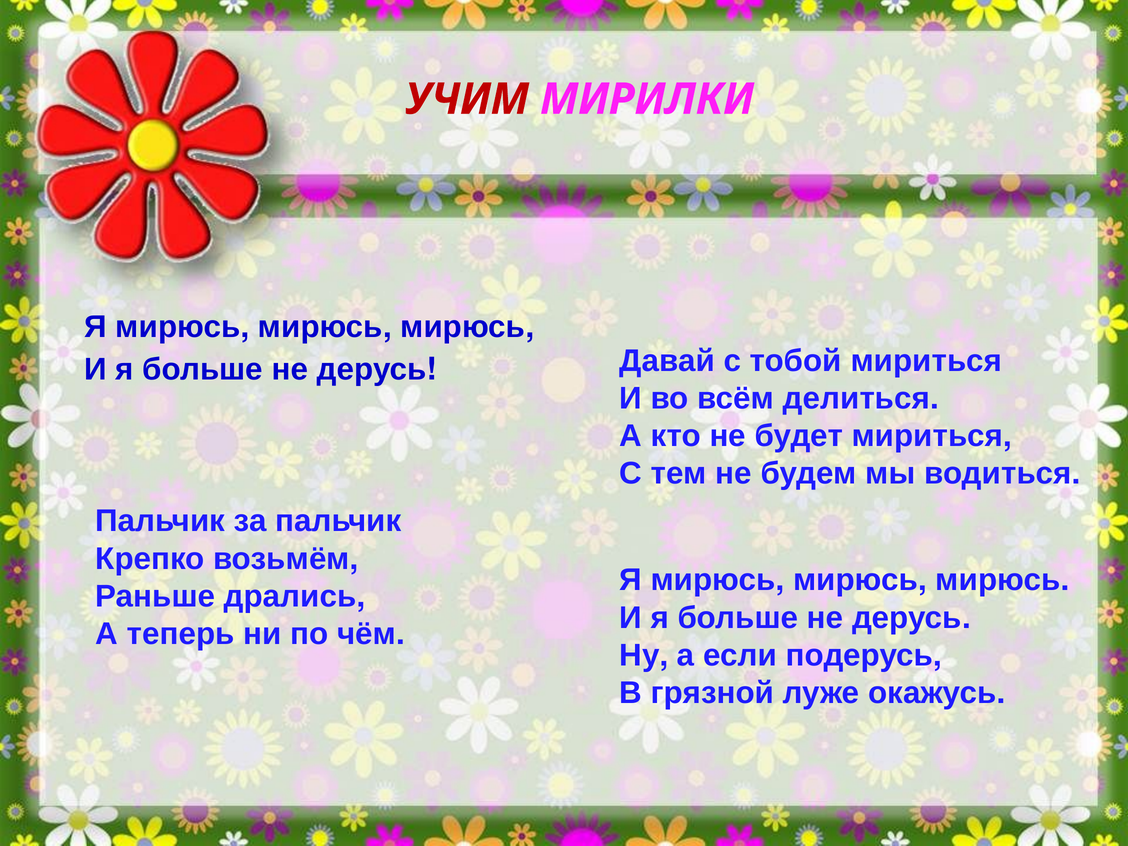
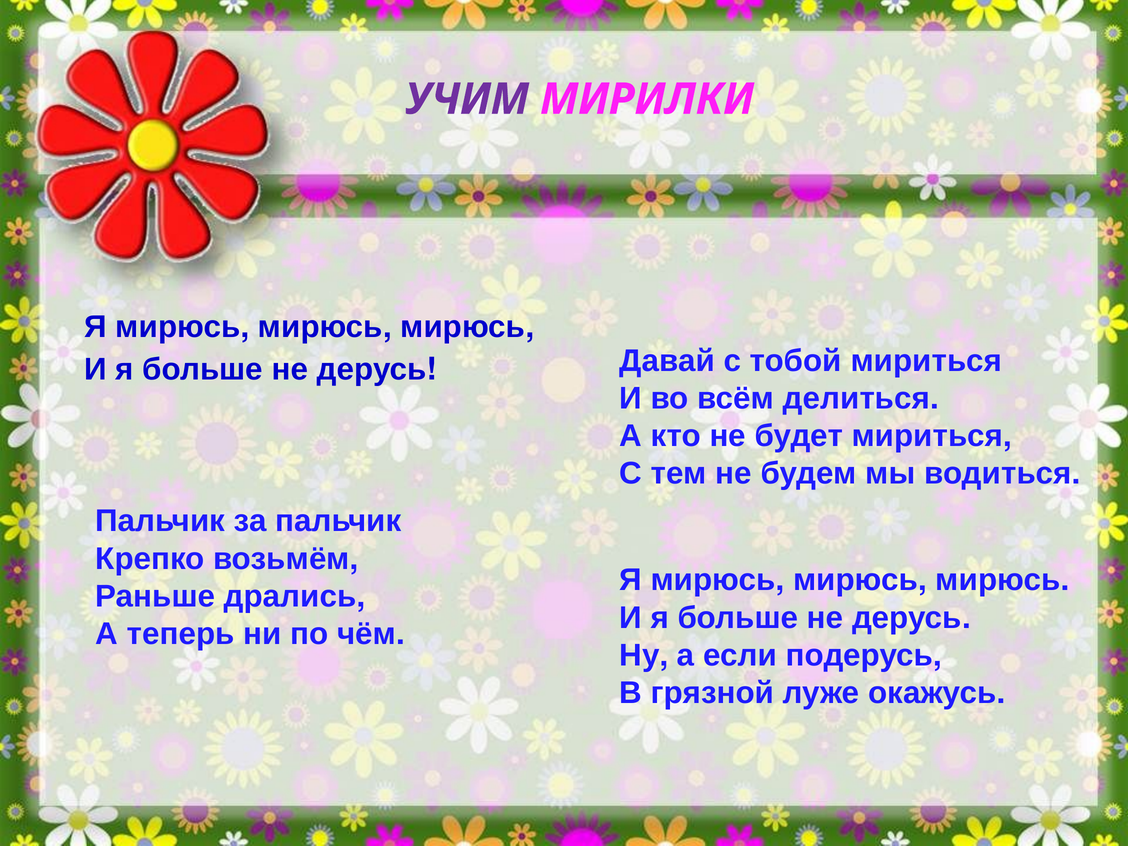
УЧИМ colour: red -> purple (467, 99)
